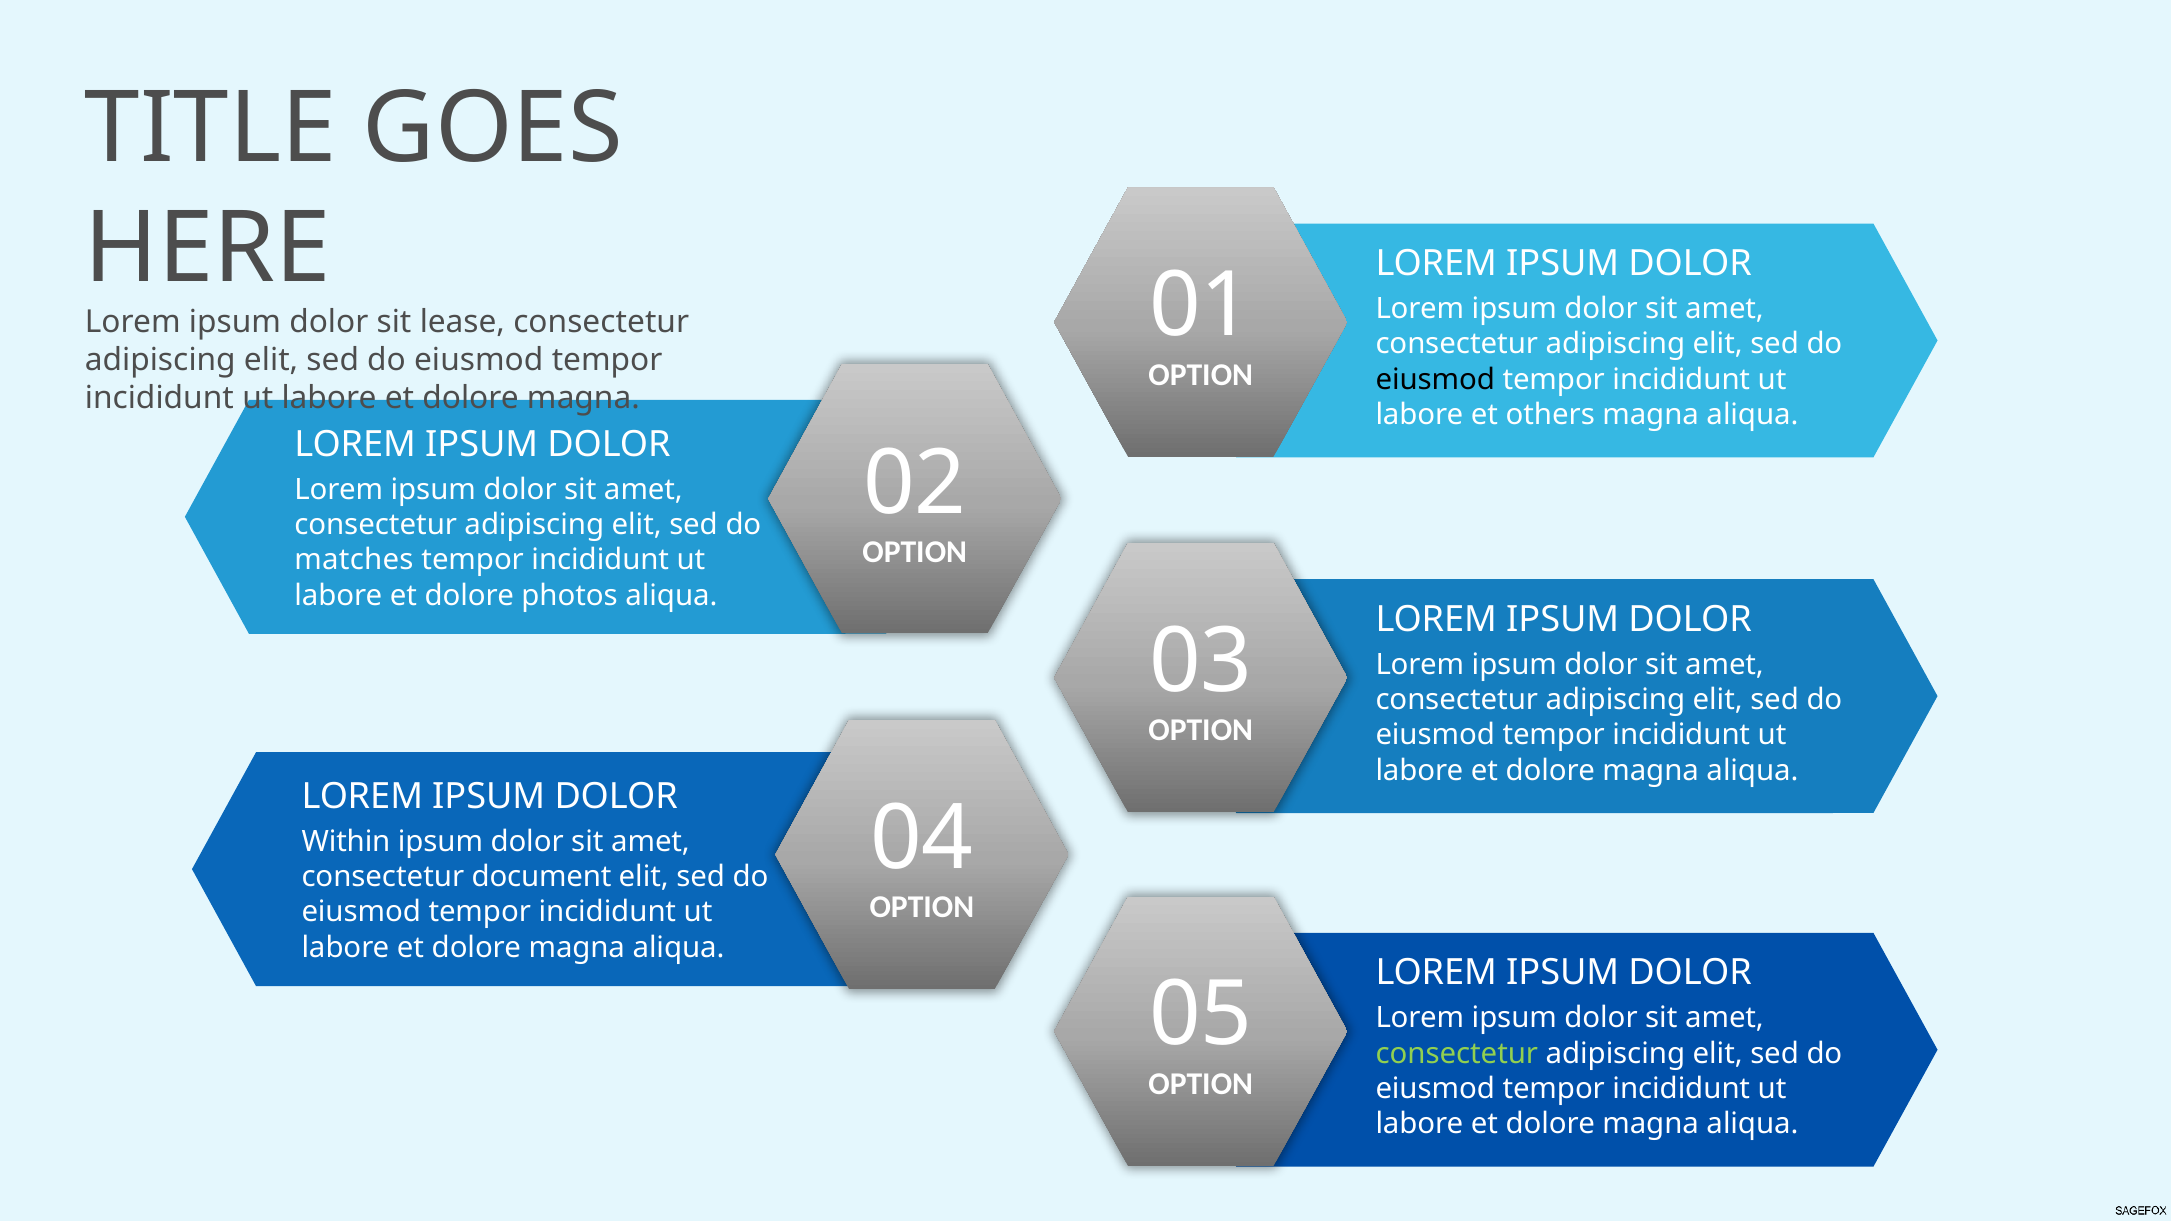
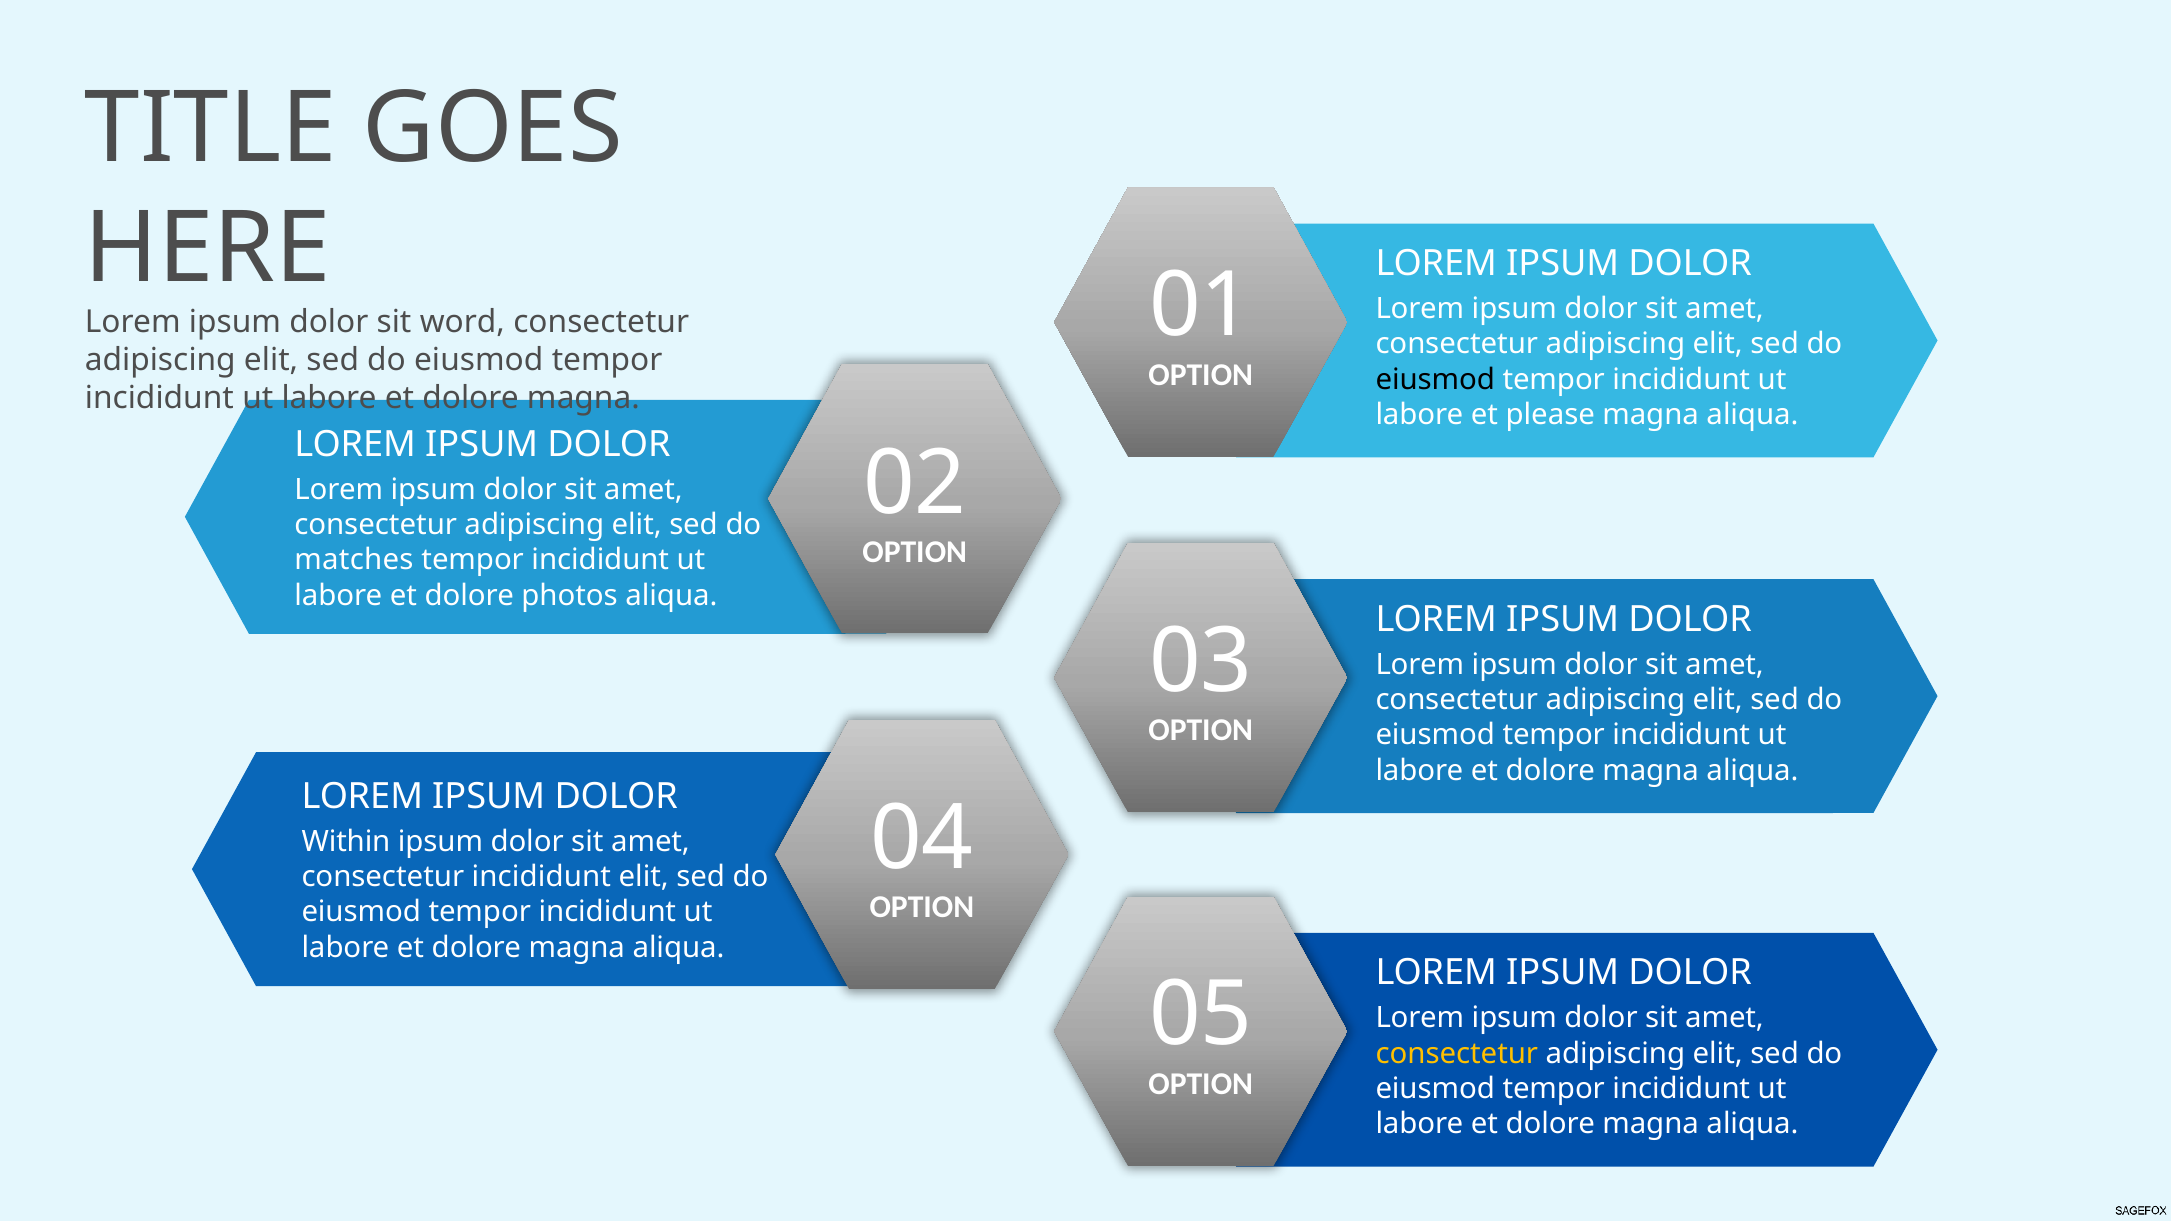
lease: lease -> word (462, 322)
others: others -> please (1550, 415)
consectetur document: document -> incididunt (541, 877)
consectetur colour: light green -> yellow (1457, 1054)
